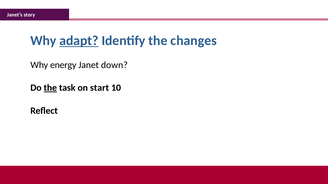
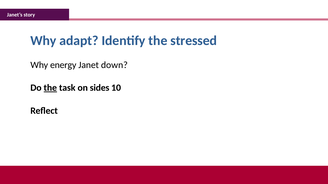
adapt underline: present -> none (79, 41)
changes: changes -> stressed (194, 41)
start: start -> sides (100, 88)
